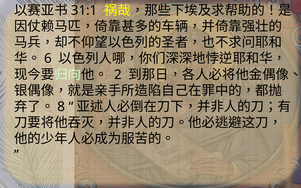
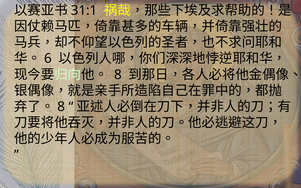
2: 2 -> 8 (118, 75)
